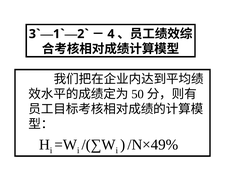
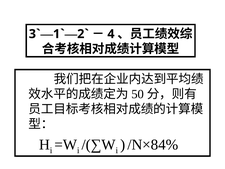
/N×49%: /N×49% -> /N×84% (153, 144)
